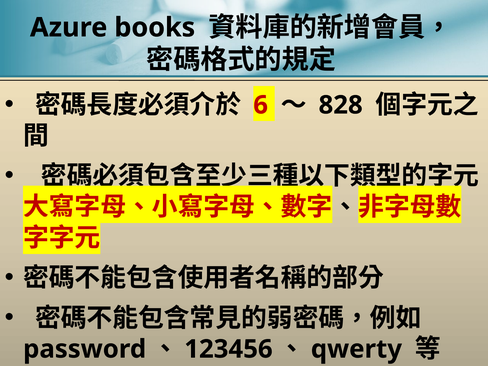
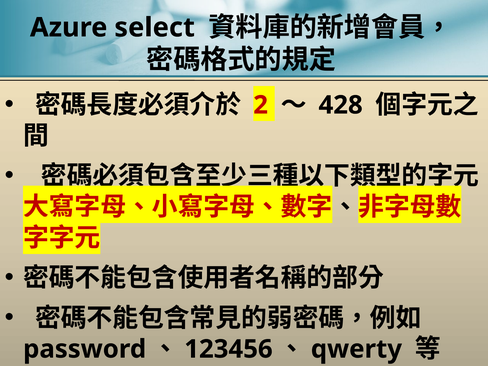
books: books -> select (155, 28)
6: 6 -> 2 (261, 105)
828: 828 -> 428 (341, 105)
